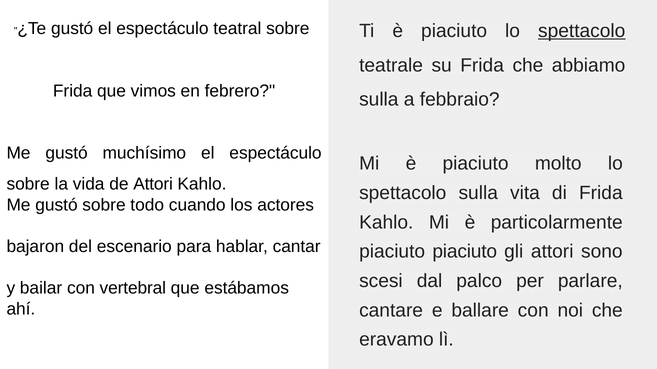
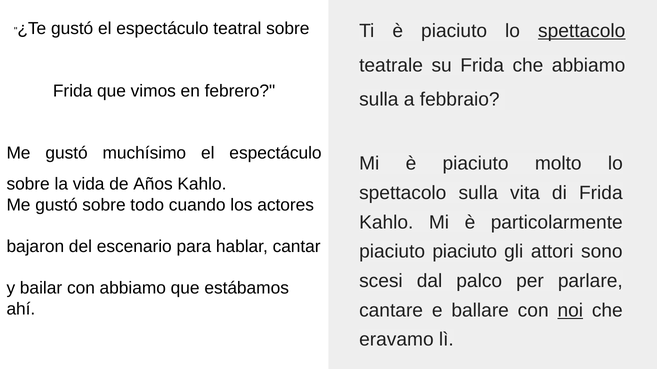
de Attori: Attori -> Años (153, 185)
con vertebral: vertebral -> abbiamo (133, 289)
noi underline: none -> present (570, 311)
